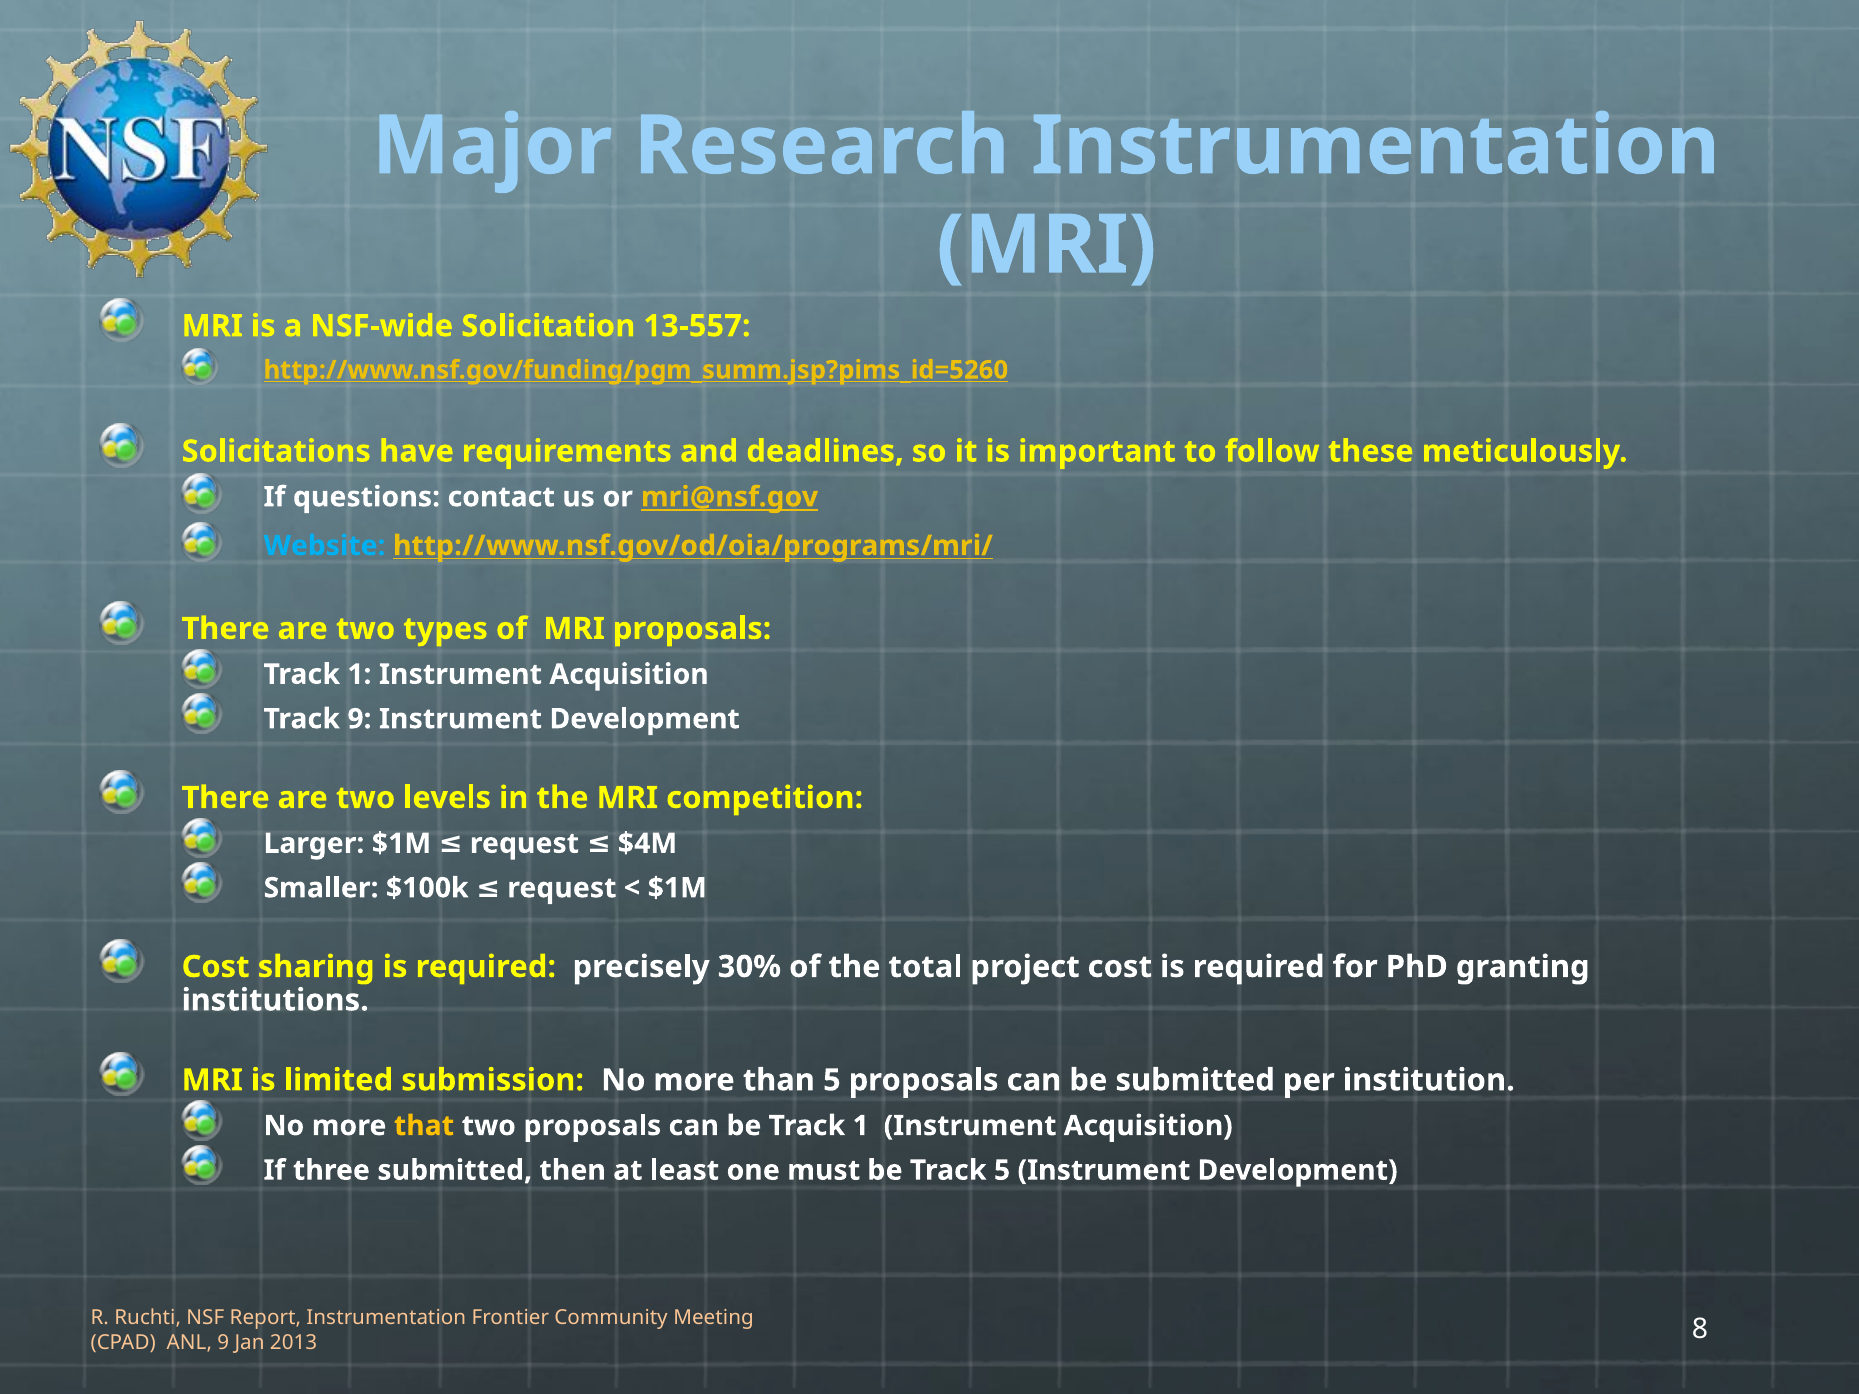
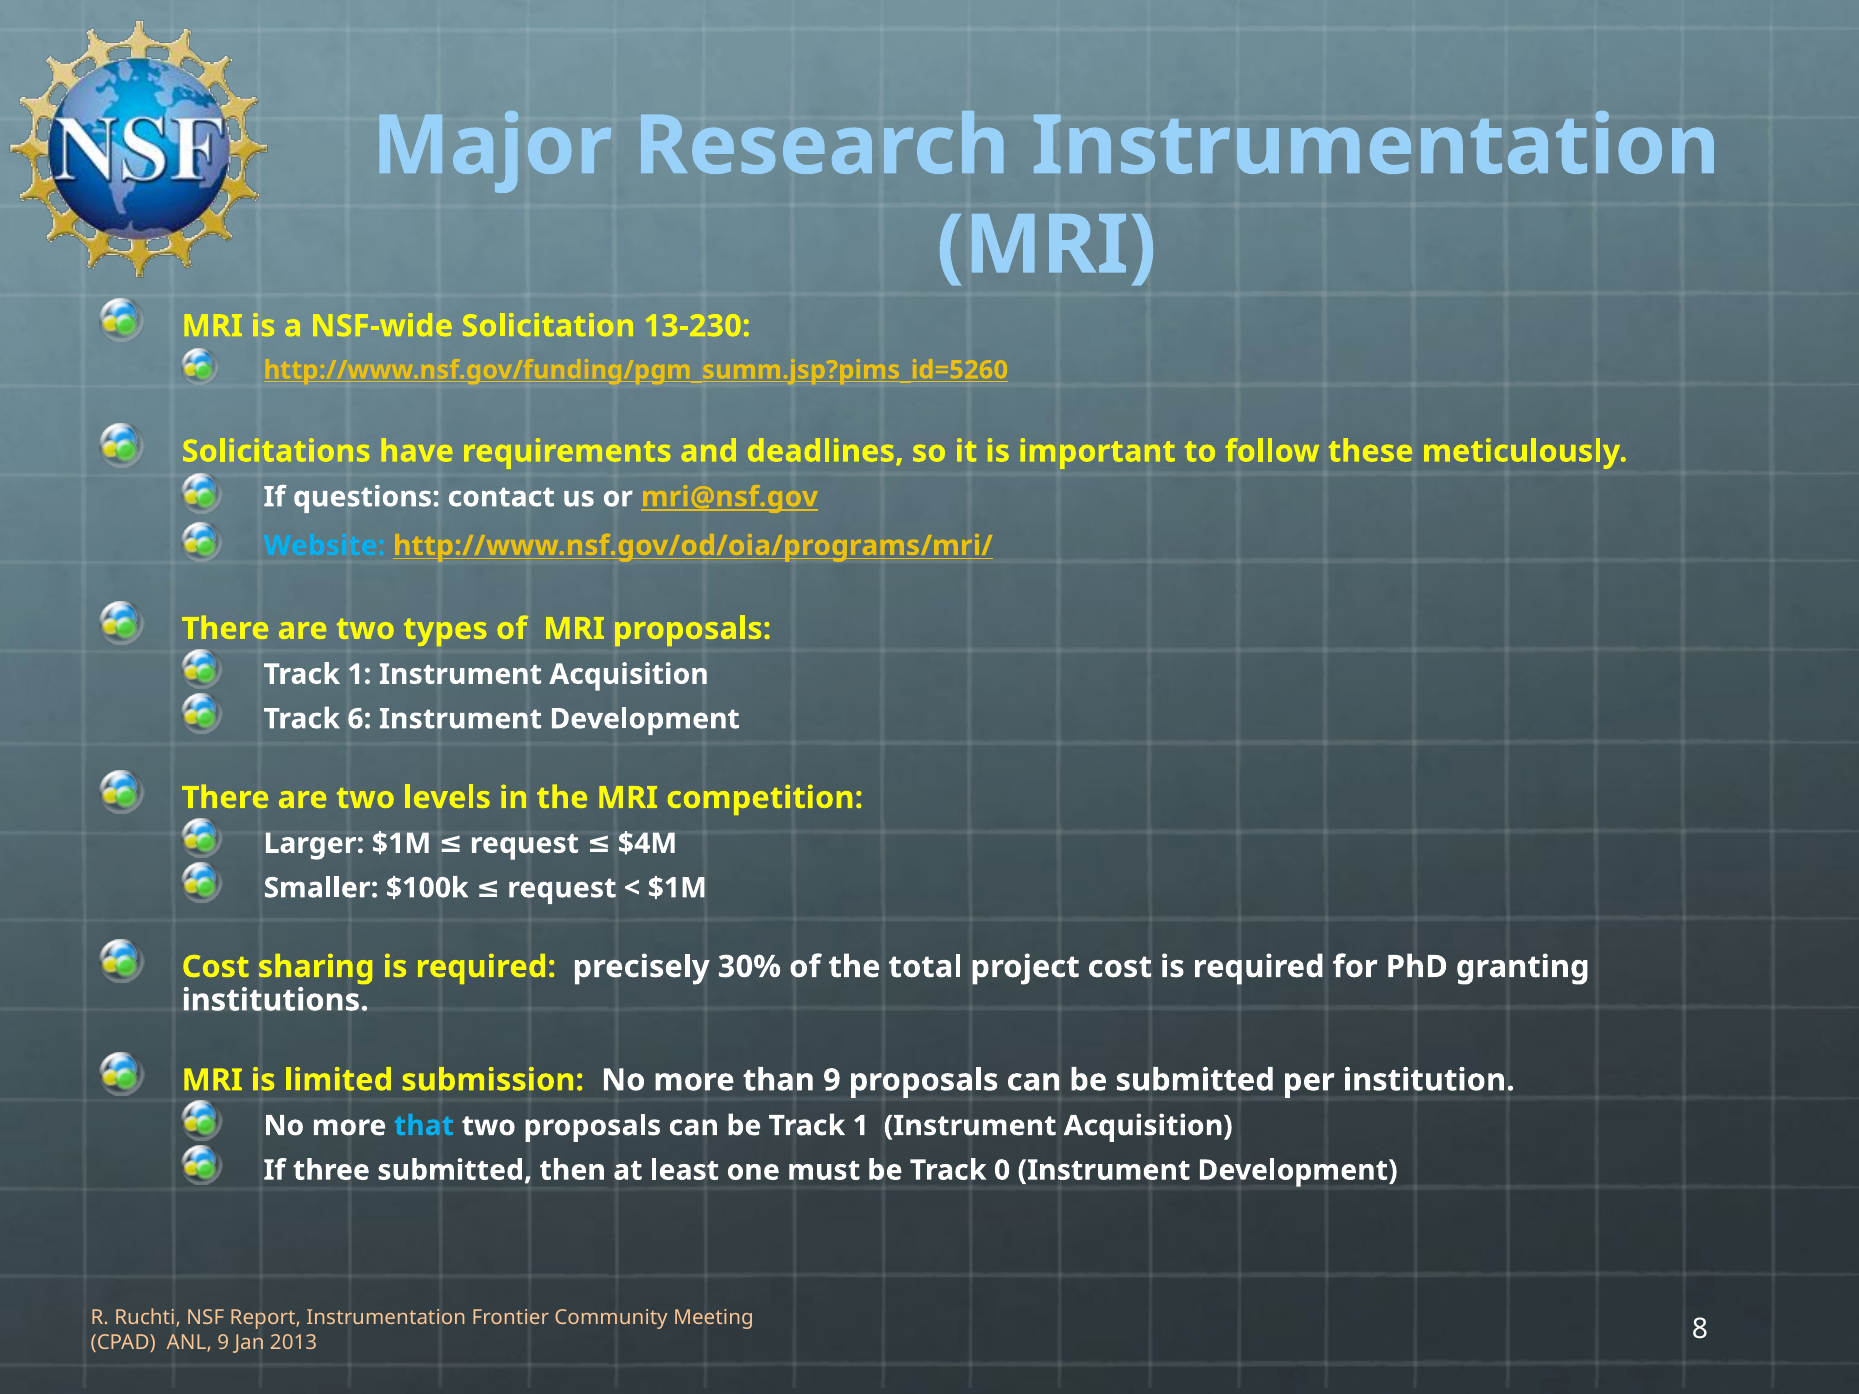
13-557: 13-557 -> 13-230 (697, 326)
Track 9: 9 -> 6 (359, 719)
than 5: 5 -> 9 (832, 1080)
that colour: yellow -> light blue (424, 1126)
Track 5: 5 -> 0 (1002, 1171)
